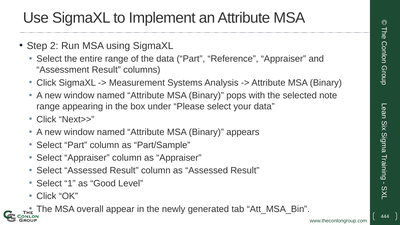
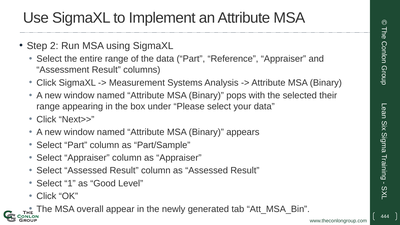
note: note -> their (328, 96)
